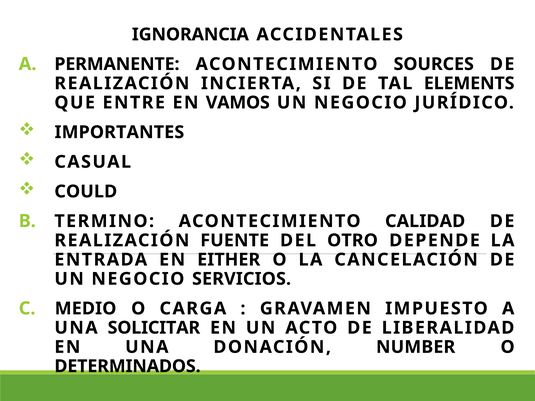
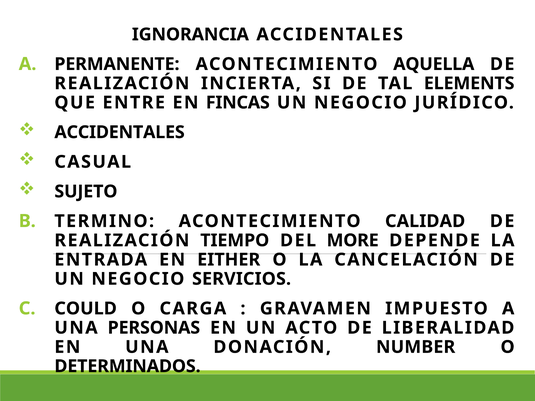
SOURCES: SOURCES -> AQUELLA (434, 64)
VAMOS: VAMOS -> FINCAS (238, 103)
IMPORTANTES: IMPORTANTES -> ACCIDENTALES (120, 132)
COULD: COULD -> SUJETO (86, 192)
FUENTE: FUENTE -> TIEMPO (235, 241)
OTRO: OTRO -> MORE (353, 241)
MEDIO: MEDIO -> COULD (86, 309)
SOLICITAR: SOLICITAR -> PERSONAS (154, 328)
